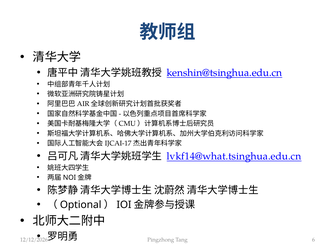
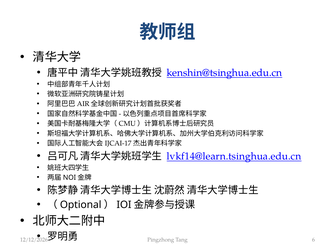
lvkf14@what.tsinghua.edu.cn: lvkf14@what.tsinghua.edu.cn -> lvkf14@learn.tsinghua.edu.cn (234, 156)
